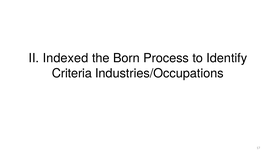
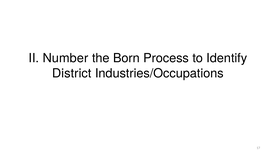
Indexed: Indexed -> Number (66, 58)
Criteria: Criteria -> District (72, 73)
